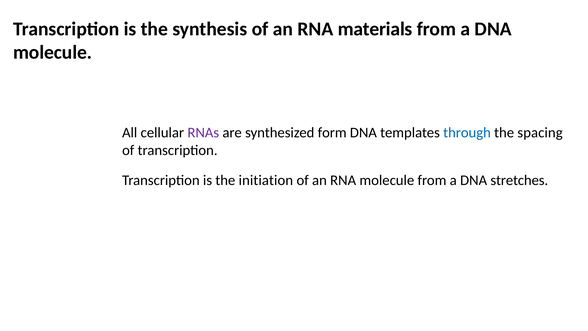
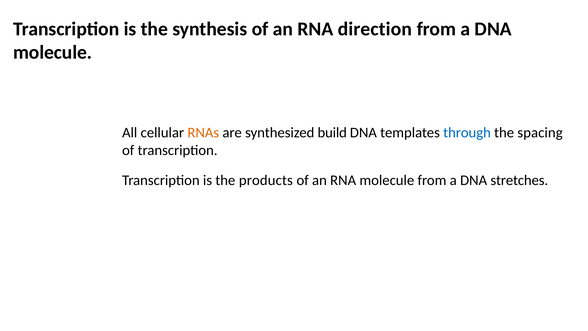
materials: materials -> direction (375, 29)
RNAs colour: purple -> orange (203, 133)
form: form -> build (332, 133)
initiation: initiation -> products (266, 180)
